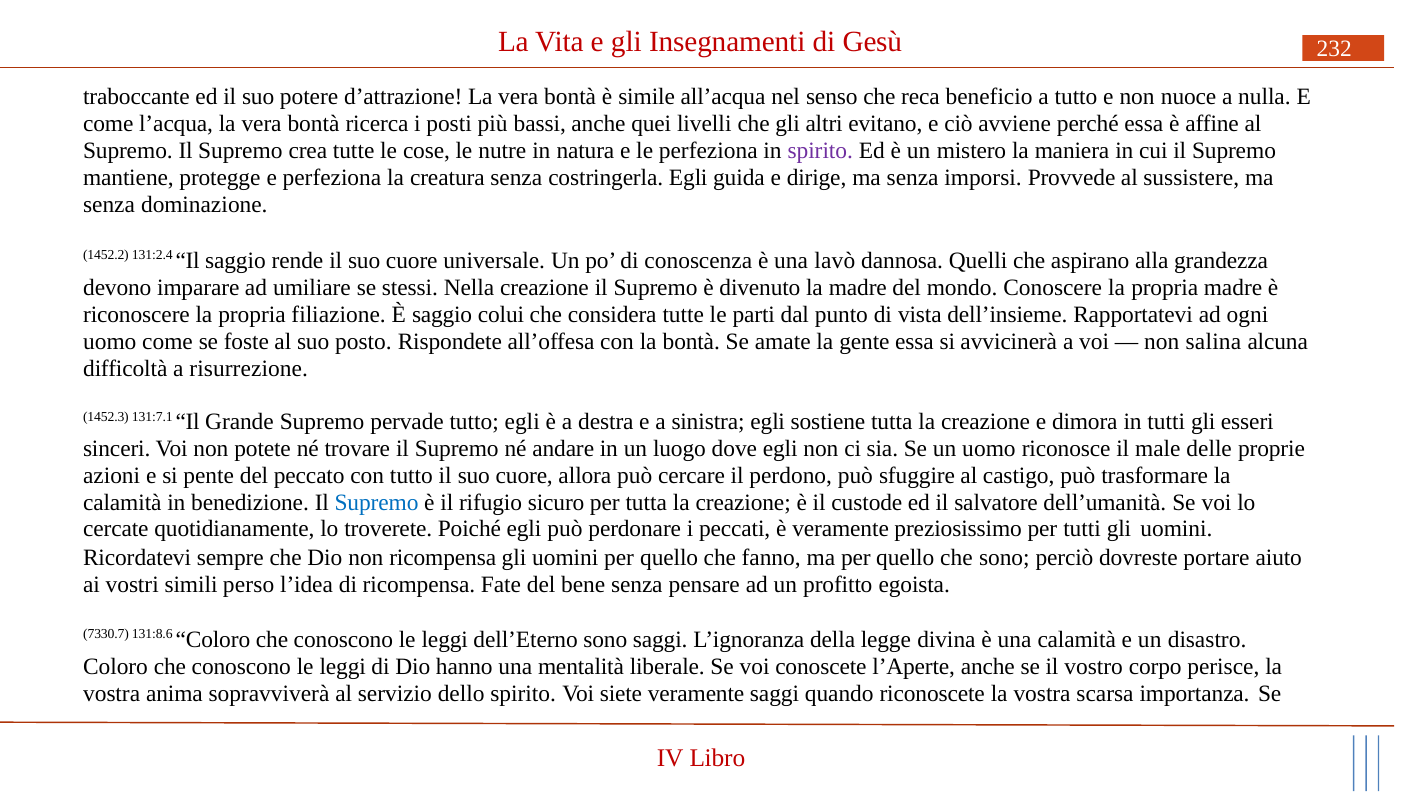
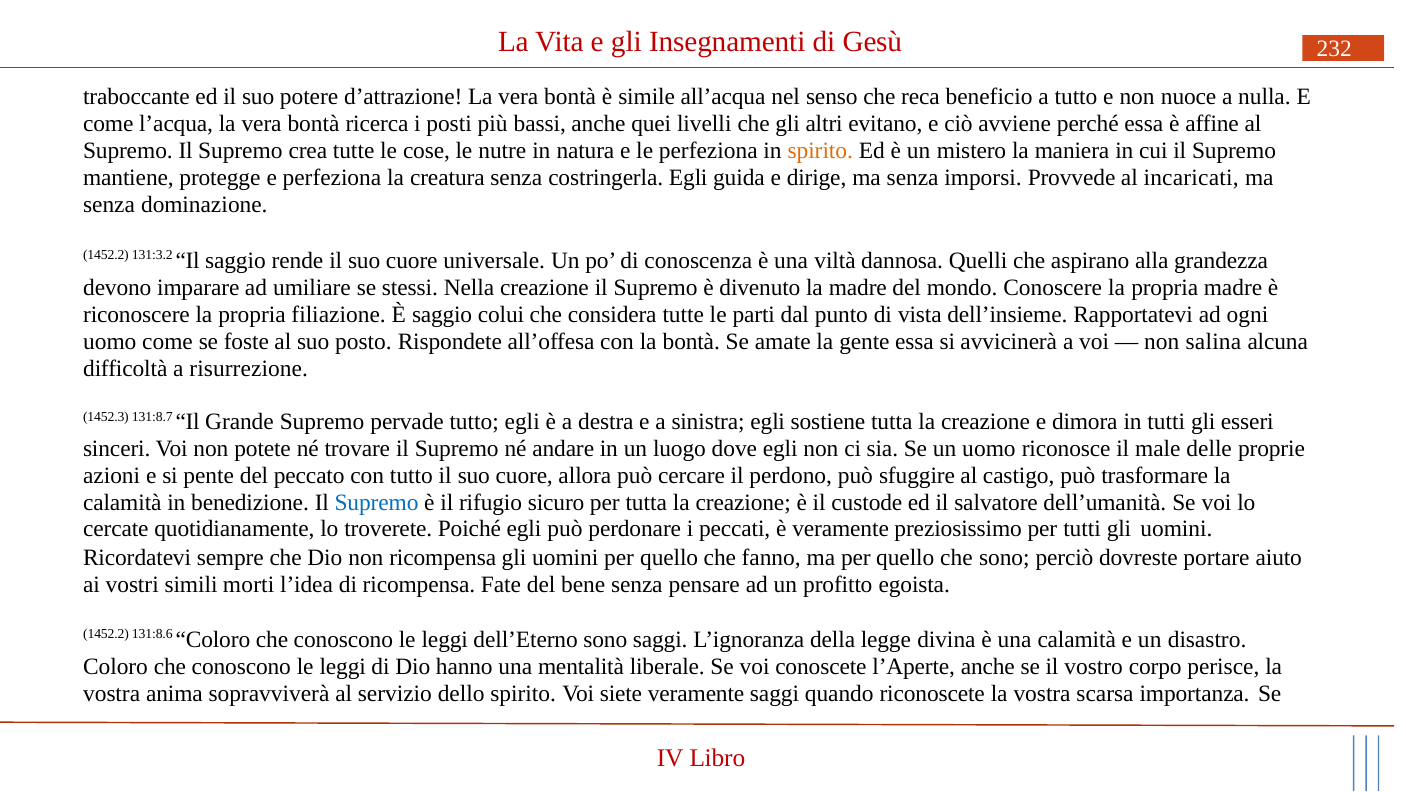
spirito colour: purple -> orange (820, 151)
sussistere: sussistere -> incaricati (1191, 178)
131:2.4: 131:2.4 -> 131:3.2 (152, 255)
lavò: lavò -> viltà (835, 260)
131:7.1: 131:7.1 -> 131:8.7 (152, 416)
perso: perso -> morti (249, 584)
7330.7: 7330.7 -> 1452.2 (106, 634)
